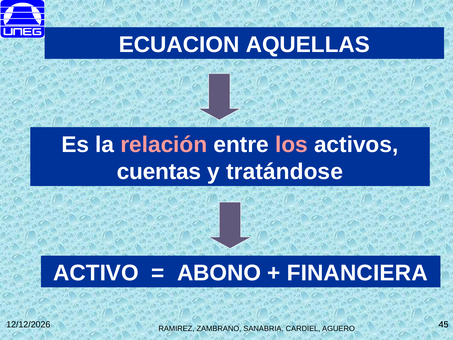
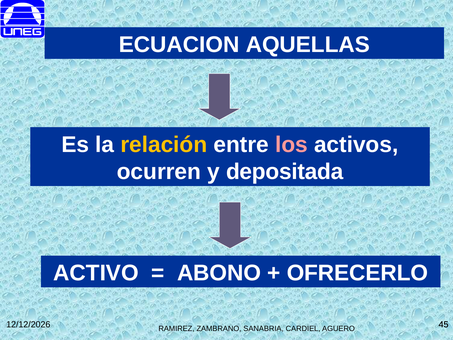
relación colour: pink -> yellow (164, 144)
cuentas: cuentas -> ocurren (159, 172)
tratándose: tratándose -> depositada (285, 172)
FINANCIERA: FINANCIERA -> OFRECERLO (357, 273)
